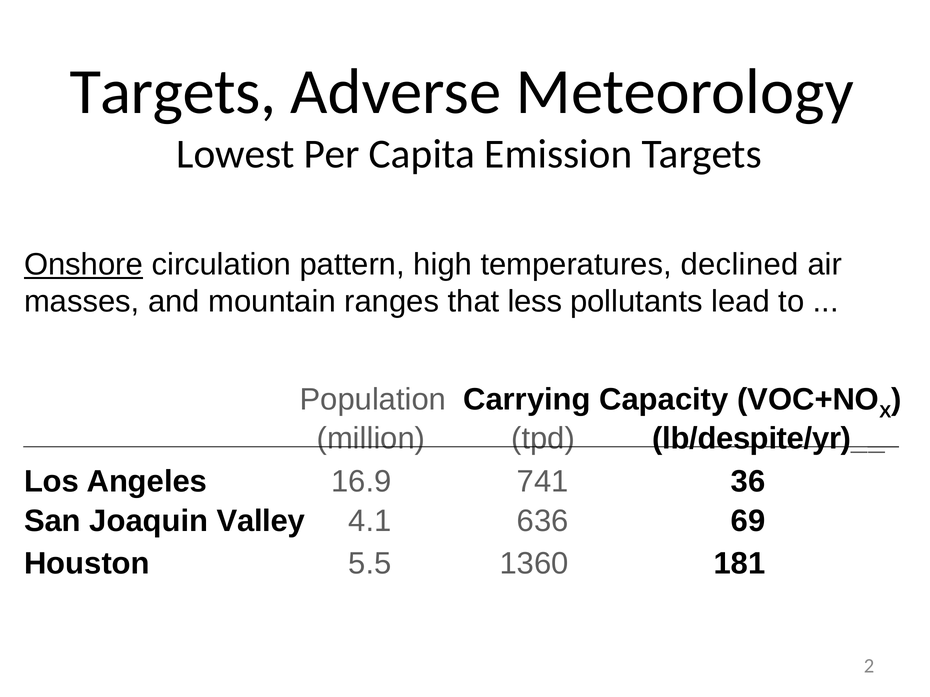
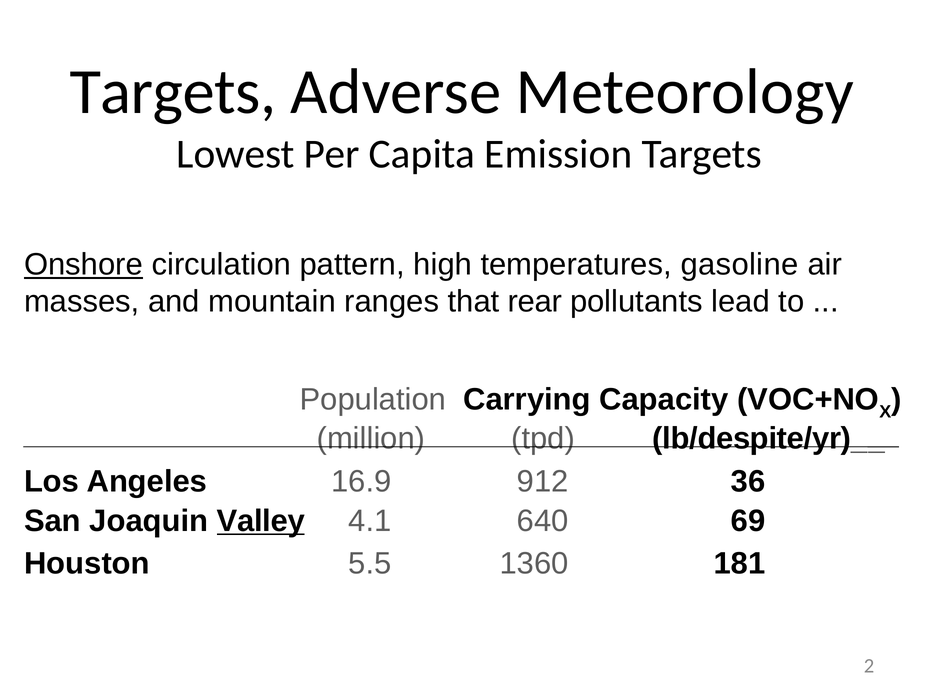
declined: declined -> gasoline (740, 265)
less: less -> rear (535, 302)
741: 741 -> 912 (543, 482)
Valley underline: none -> present (261, 521)
636: 636 -> 640 (543, 521)
